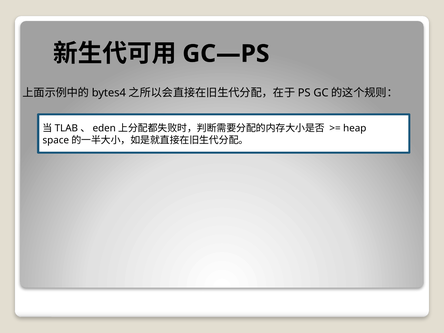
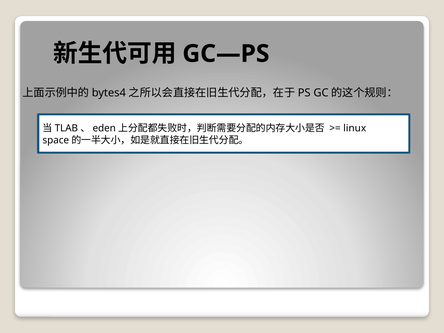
heap: heap -> linux (355, 128)
